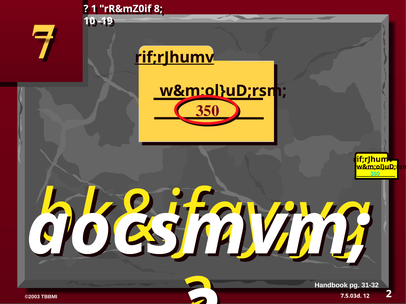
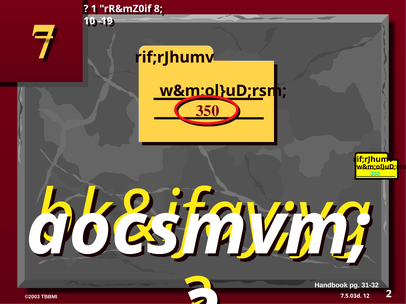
rif;rJhumv underline: present -> none (174, 57)
